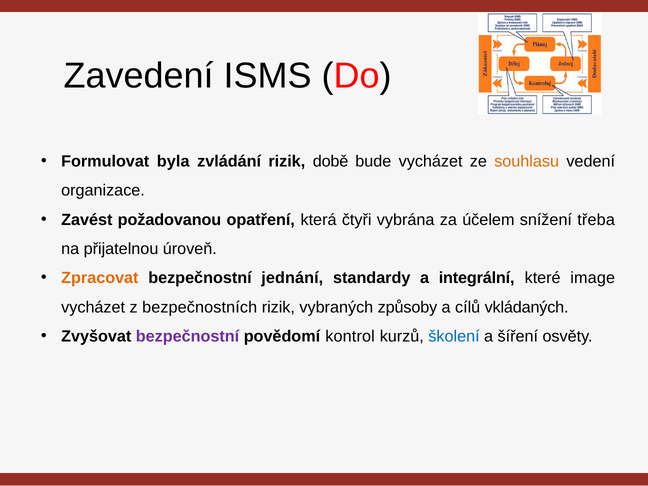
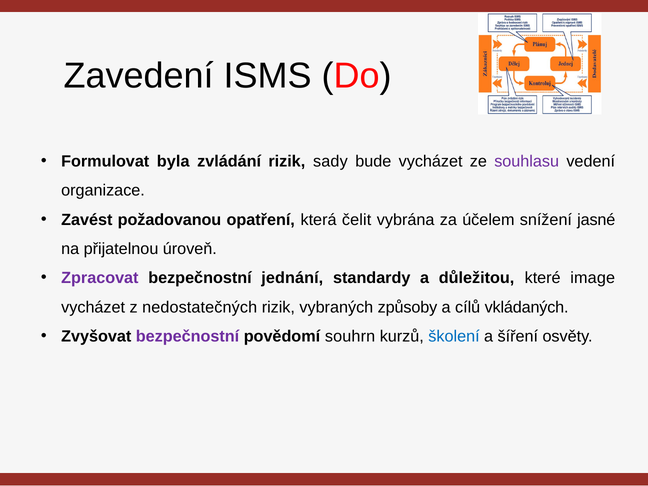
době: době -> sady (330, 161)
souhlasu colour: orange -> purple (527, 161)
čtyři: čtyři -> čelit (357, 220)
třeba: třeba -> jasné (596, 220)
Zpracovat colour: orange -> purple (100, 278)
integrální: integrální -> důležitou (477, 278)
bezpečnostních: bezpečnostních -> nedostatečných (200, 307)
kontrol: kontrol -> souhrn (350, 336)
